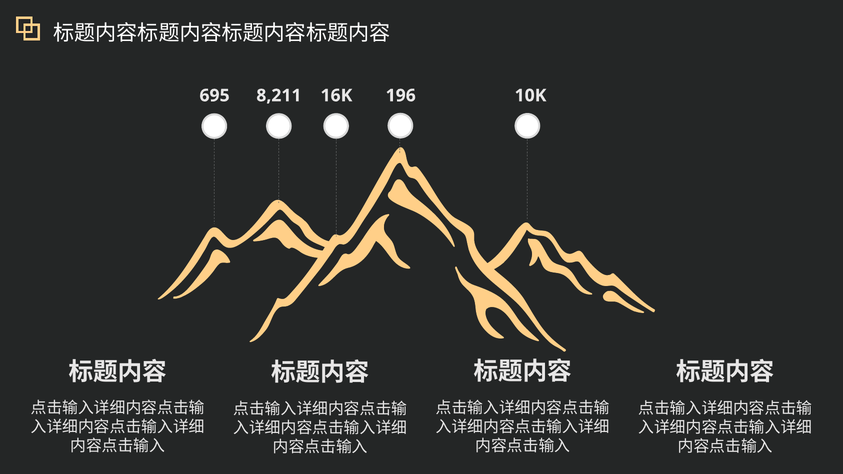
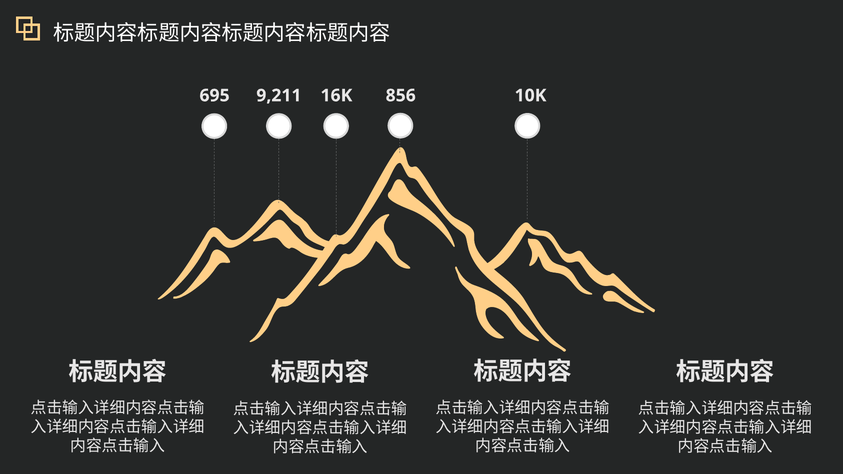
8,211: 8,211 -> 9,211 (279, 96)
196: 196 -> 856 (401, 96)
